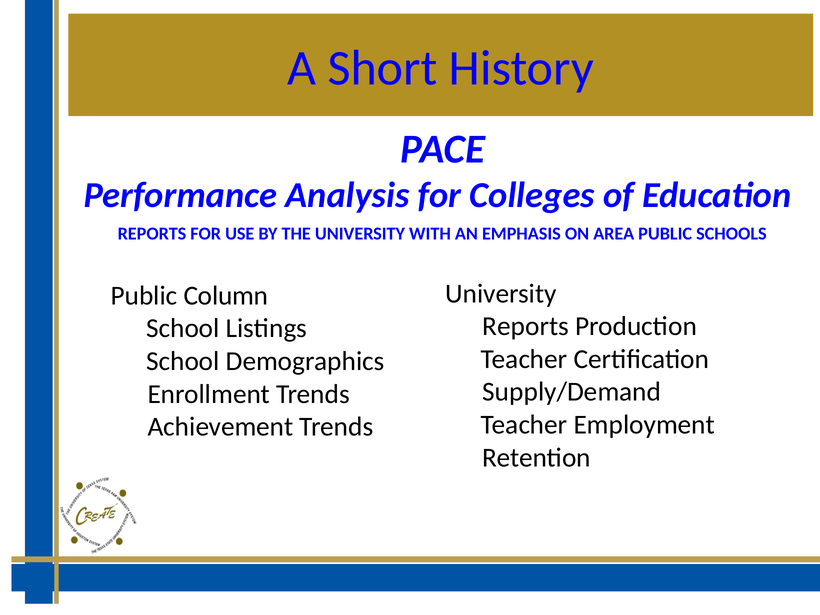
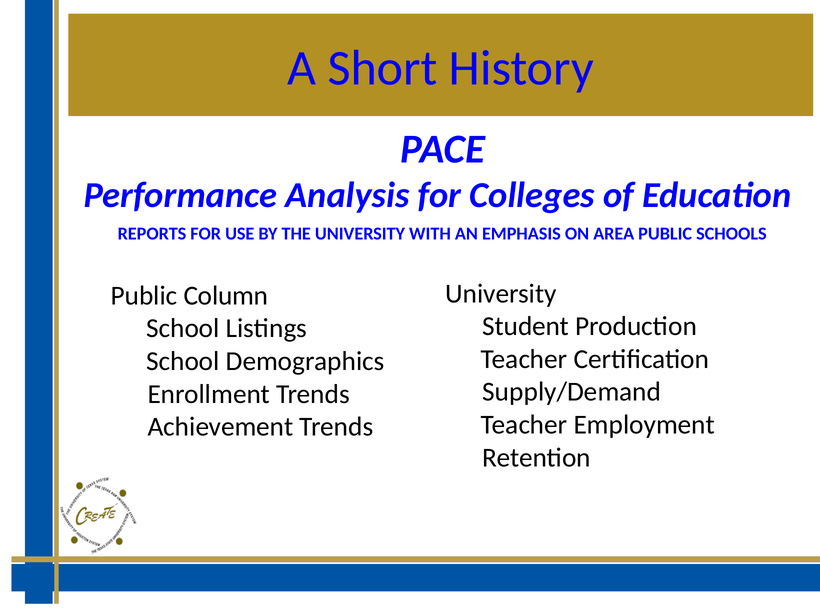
Reports: Reports -> Student (526, 326)
